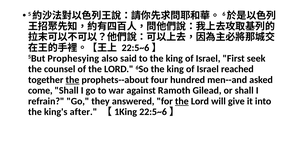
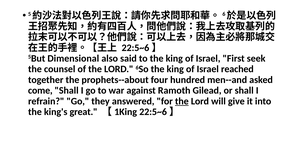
Prophesying: Prophesying -> Dimensional (73, 58)
the underline: present -> none (72, 80)
after: after -> great (84, 112)
